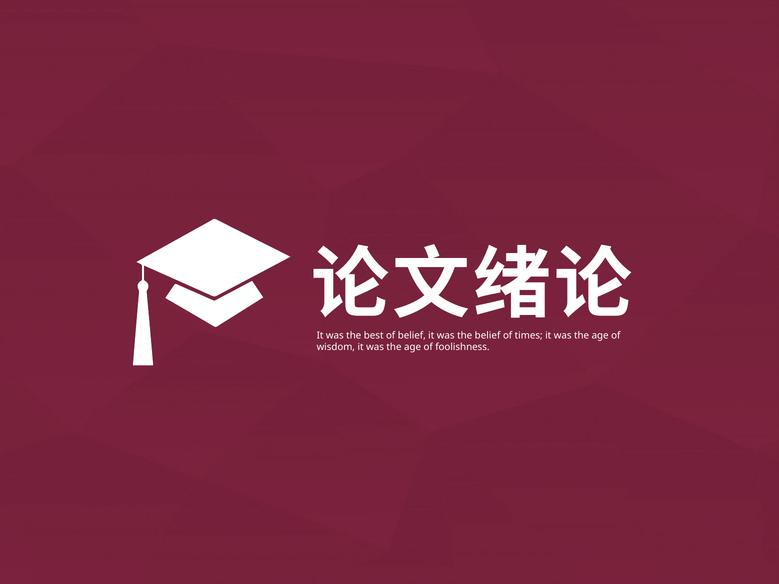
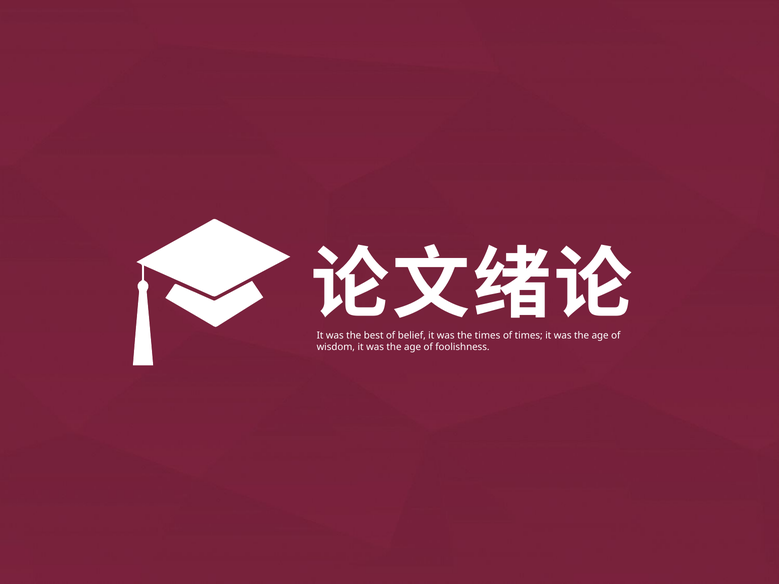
the belief: belief -> times (488, 336)
